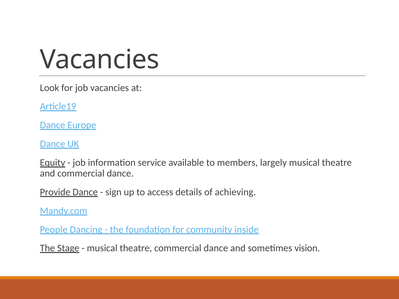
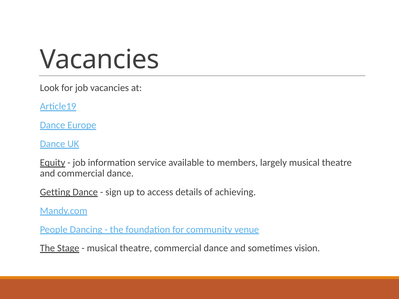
Provide: Provide -> Getting (55, 192)
inside: inside -> venue (247, 230)
